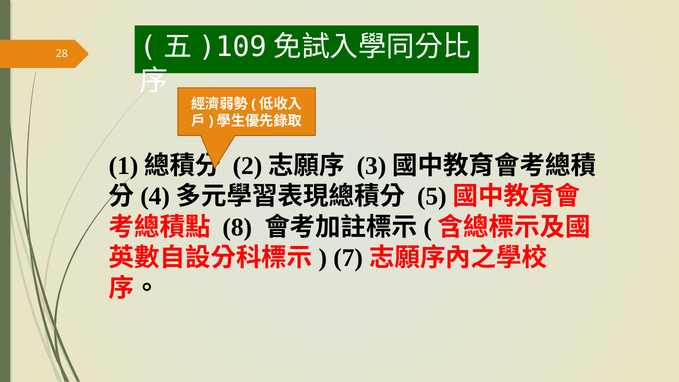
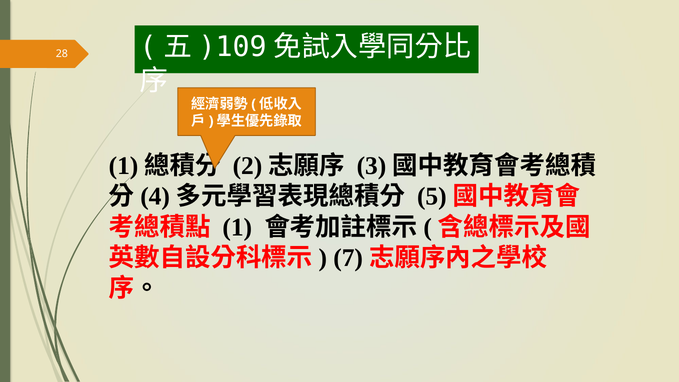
8: 8 -> 1 (237, 227)
